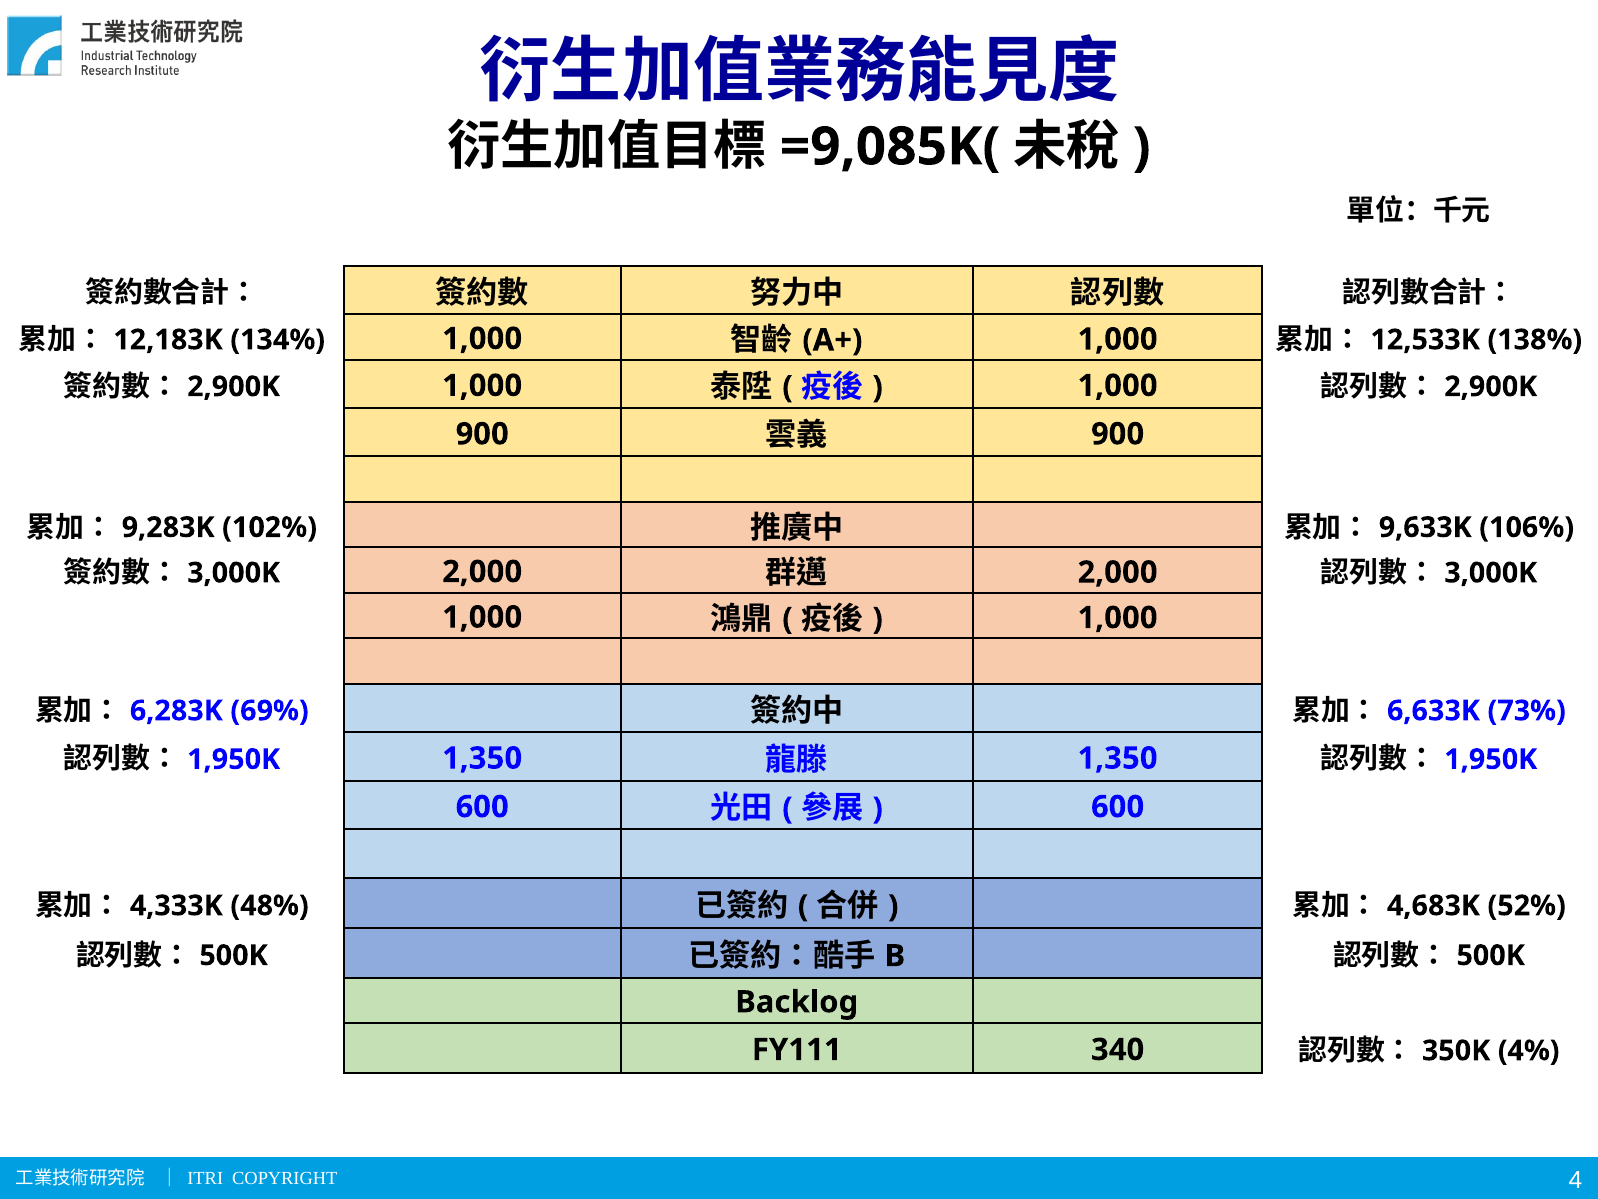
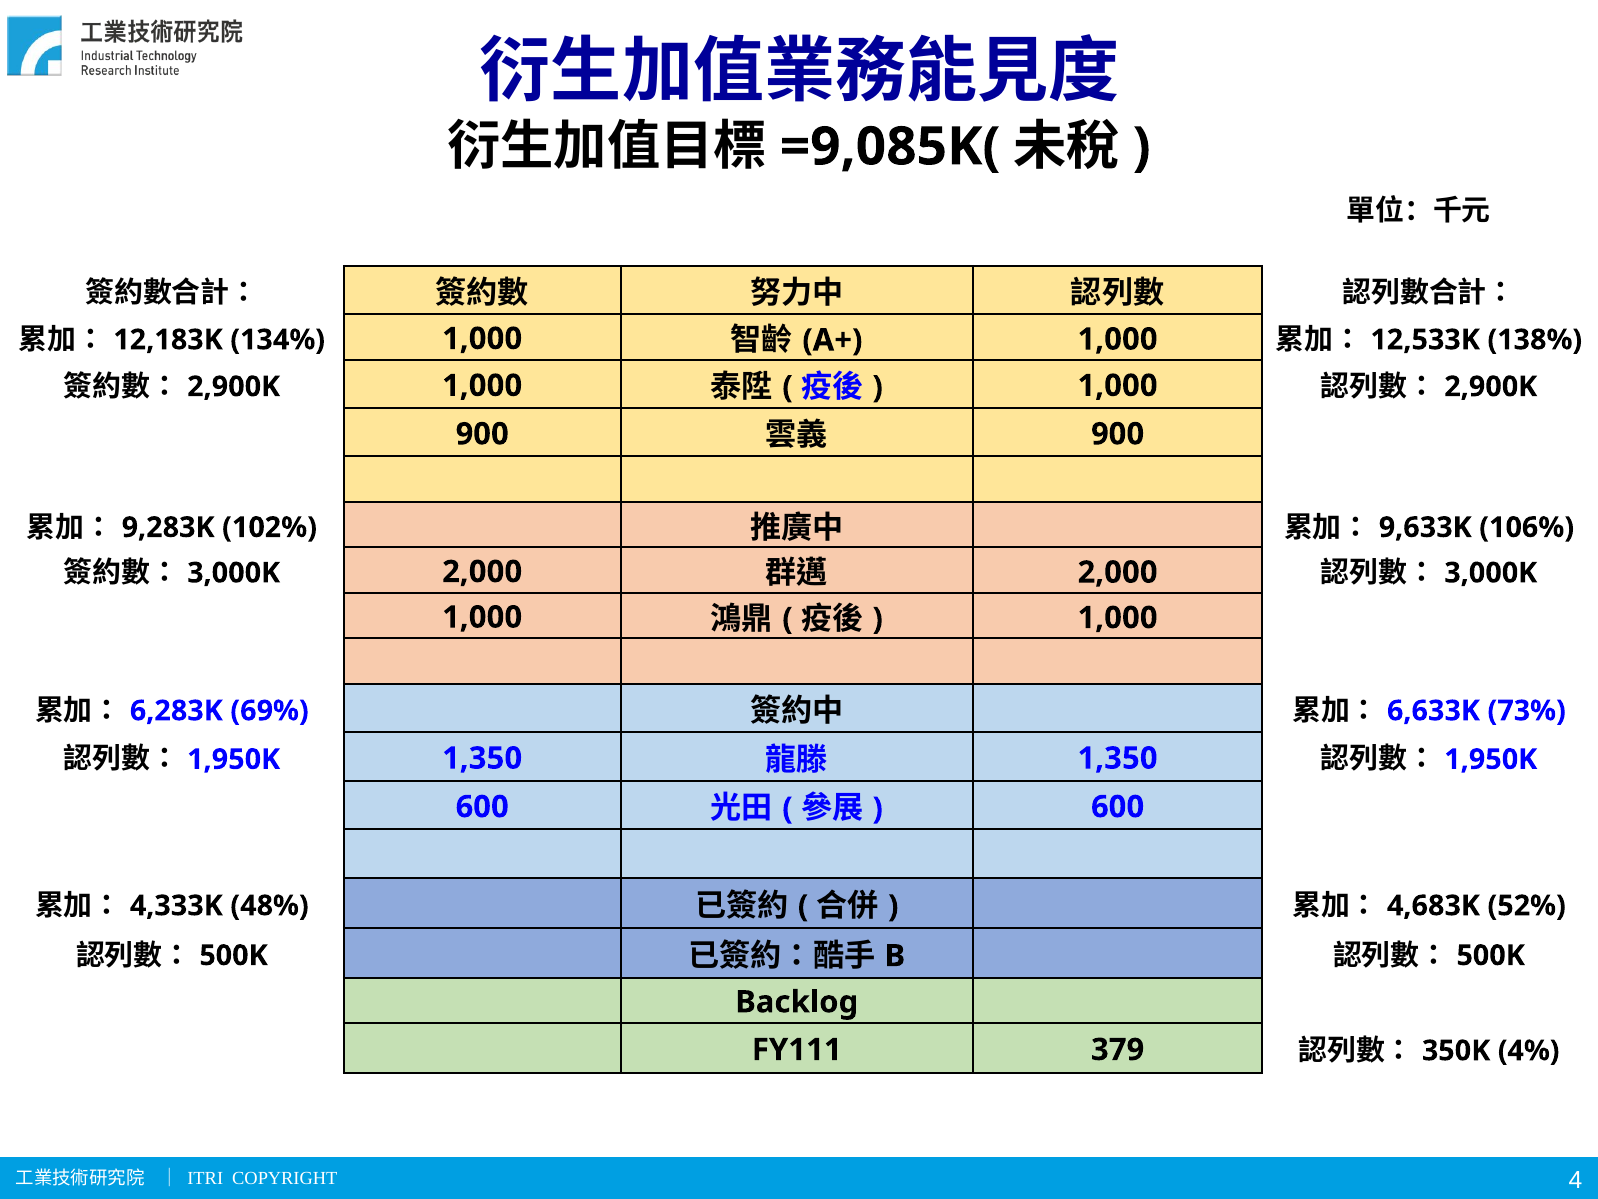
340: 340 -> 379 (1118, 1049)
